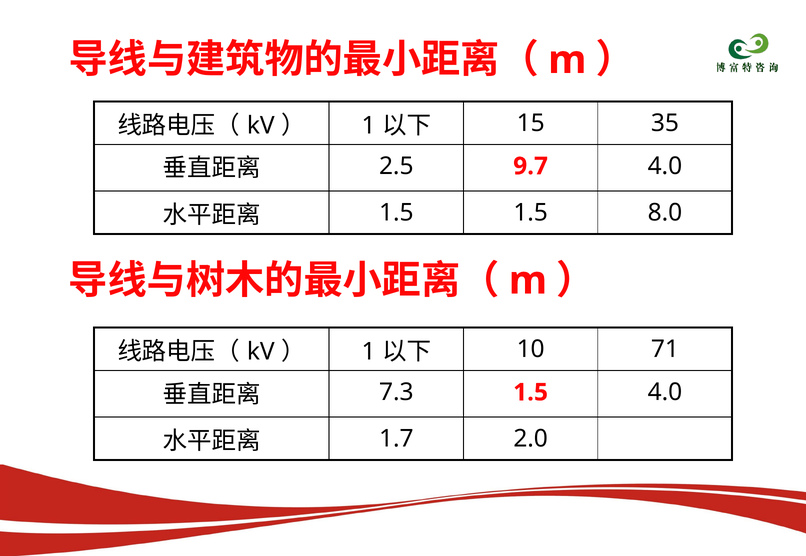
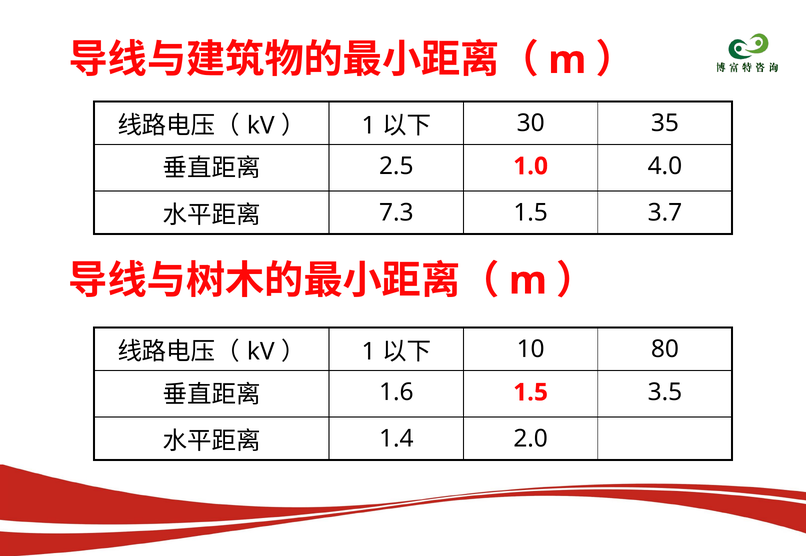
15: 15 -> 30 (531, 123)
9.7: 9.7 -> 1.0 (531, 166)
1.5: 1.5 -> 7.3 (396, 213)
8.0: 8.0 -> 3.7 (665, 213)
71: 71 -> 80 (665, 349)
7.3: 7.3 -> 1.6 (396, 392)
1.5 4.0: 4.0 -> 3.5 (665, 392)
1.7: 1.7 -> 1.4 (396, 439)
